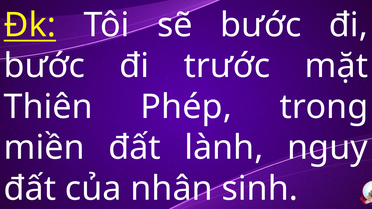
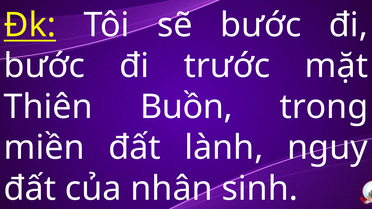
Phép: Phép -> Buồn (186, 107)
